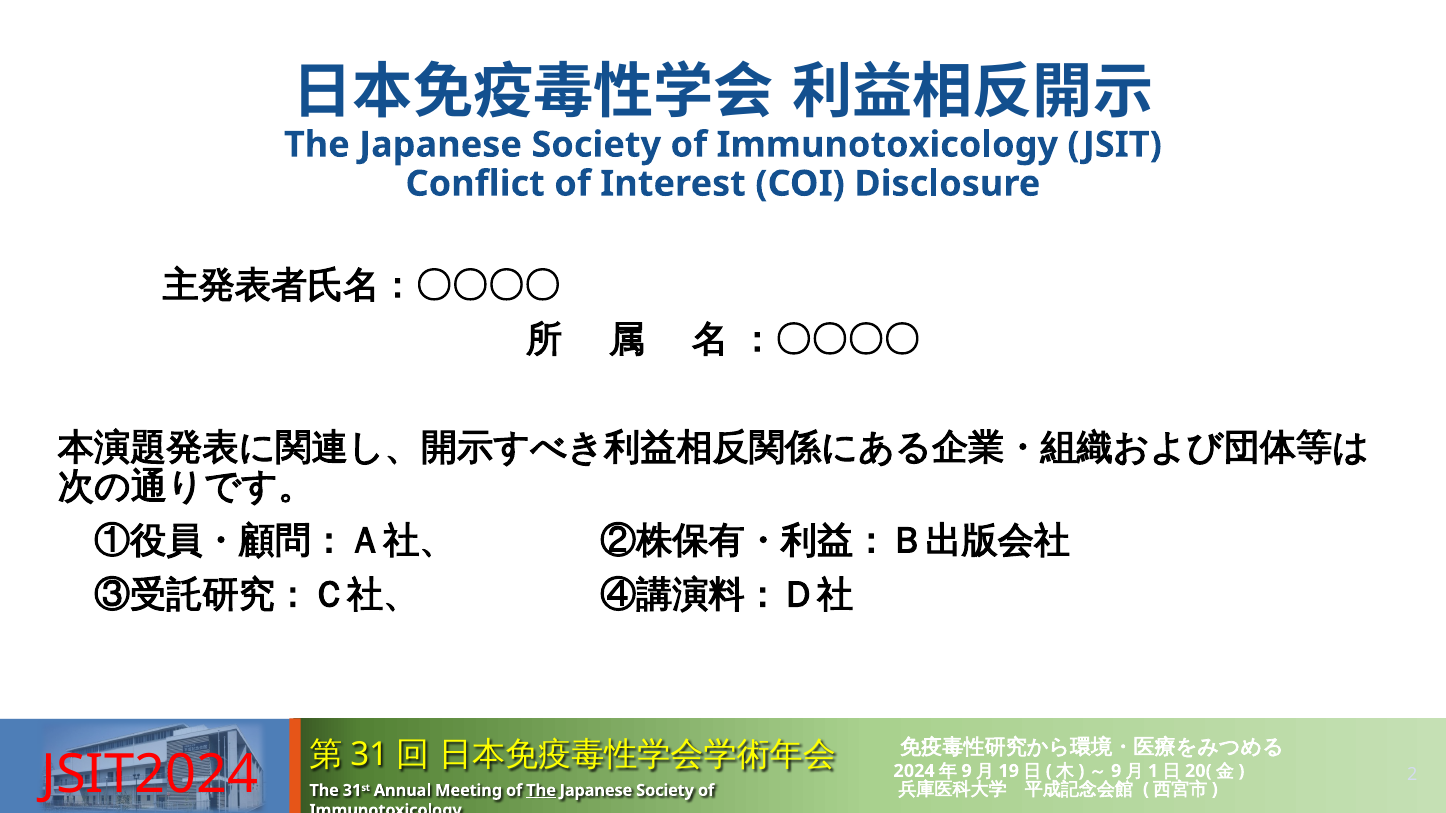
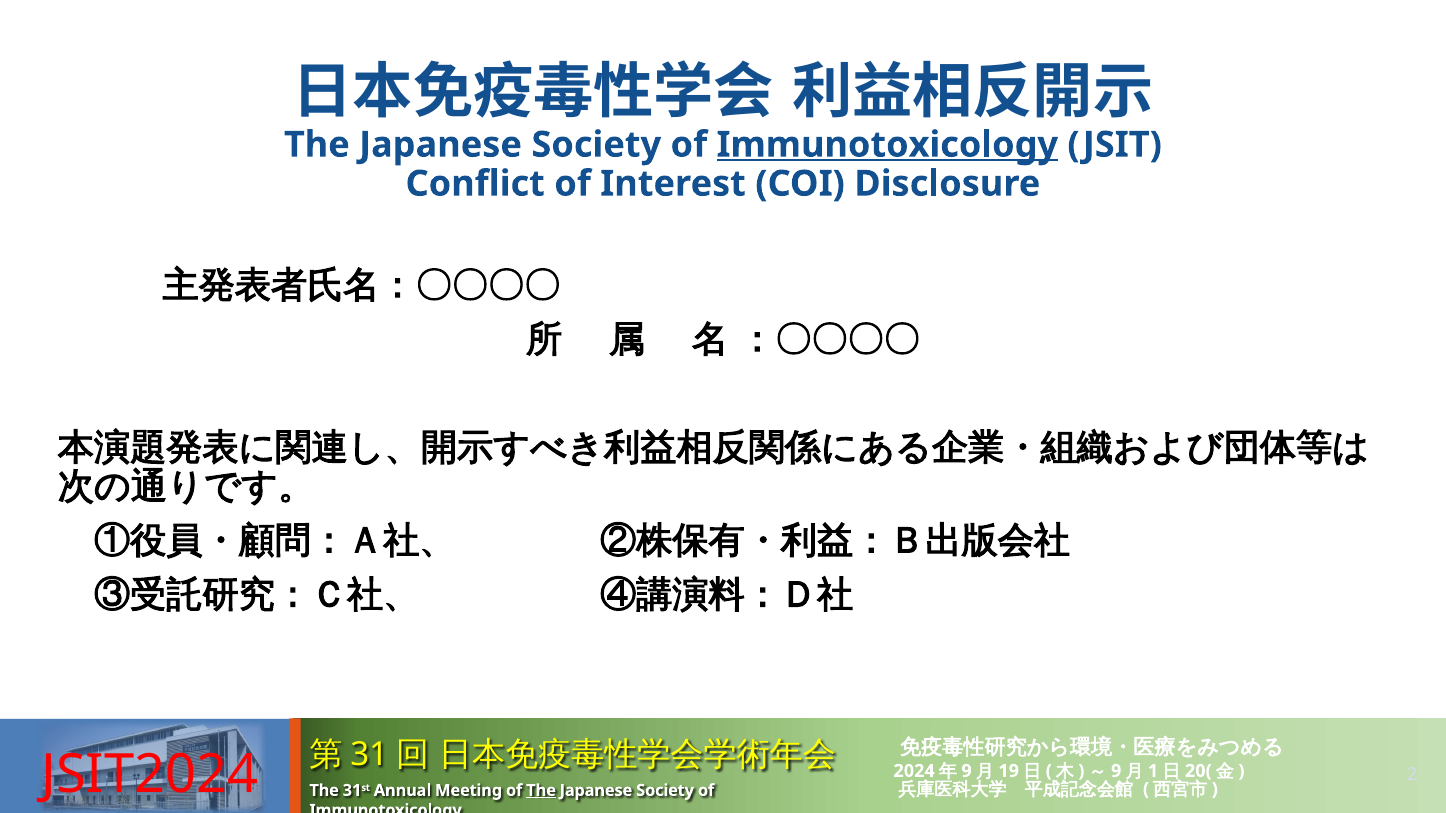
Immunotoxicology underline: none -> present (887, 145)
